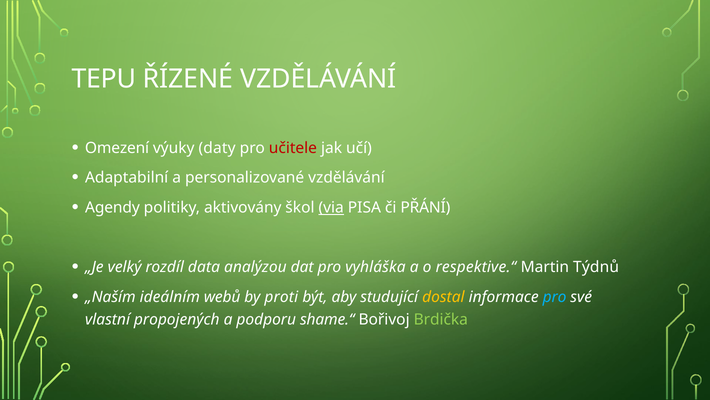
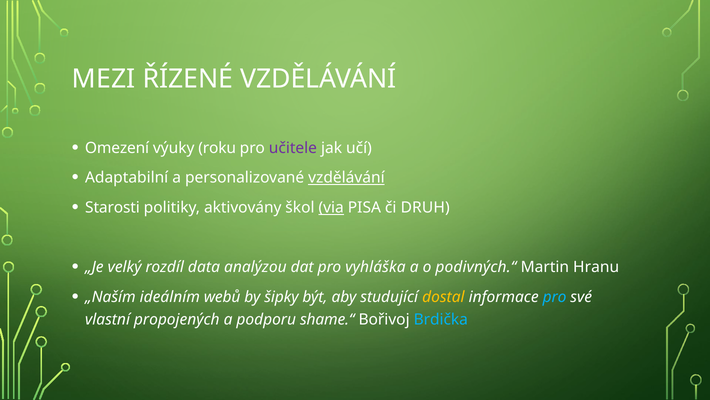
TEPU: TEPU -> MEZI (104, 79)
daty: daty -> roku (217, 148)
učitele colour: red -> purple (293, 148)
vzdělávání underline: none -> present (346, 178)
Agendy: Agendy -> Starosti (112, 207)
PŘÁNÍ: PŘÁNÍ -> DRUH (425, 207)
respektive.“: respektive.“ -> podivných.“ (476, 267)
Týdnů: Týdnů -> Hranu (596, 267)
proti: proti -> šipky (281, 297)
Brdička colour: light green -> light blue (441, 319)
